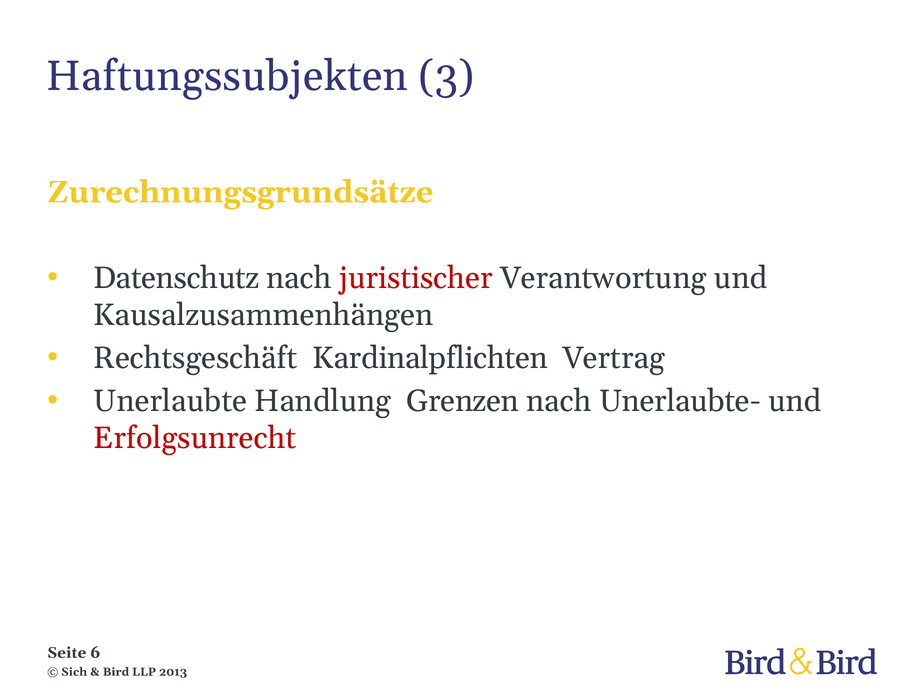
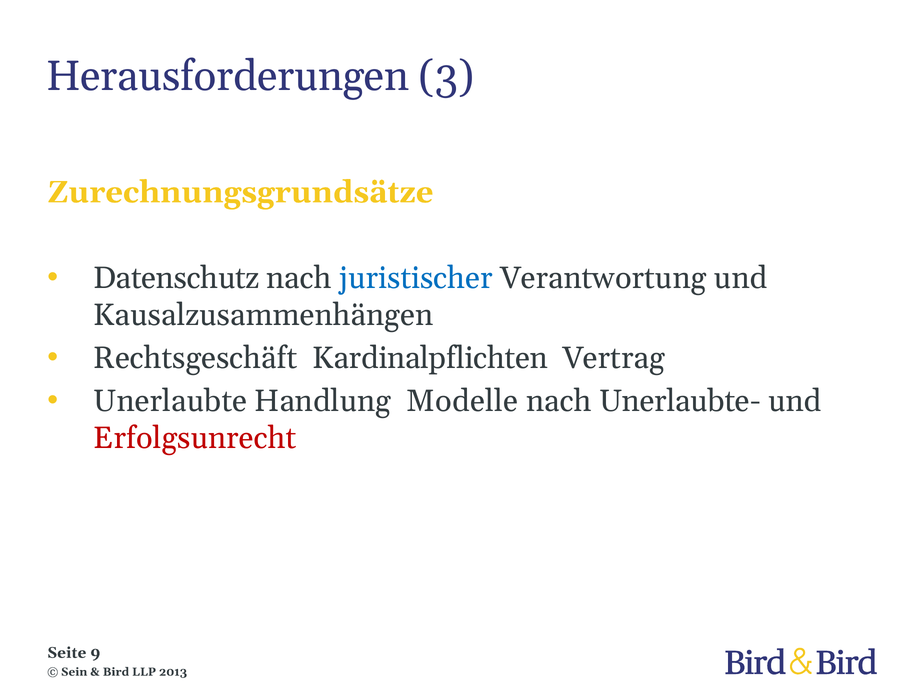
Haftungssubjekten: Haftungssubjekten -> Herausforderungen (228, 76)
juristischer colour: red -> blue (416, 278)
Grenzen: Grenzen -> Modelle (462, 401)
6: 6 -> 9 (95, 653)
Sich: Sich -> Sein (74, 672)
